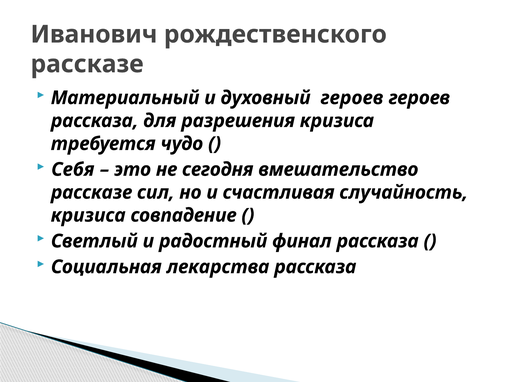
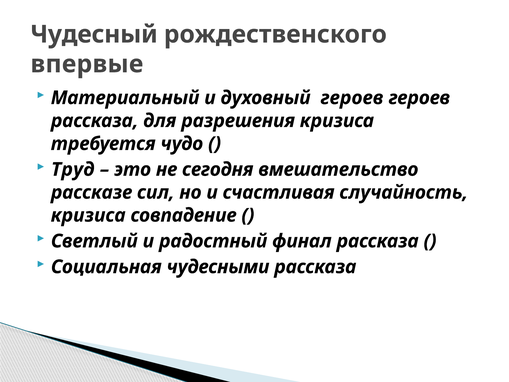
Иванович: Иванович -> Чудесный (94, 34)
рассказе: рассказе -> впервые (87, 64)
Себя: Себя -> Труд (73, 169)
лекарства: лекарства -> чудесными (218, 267)
